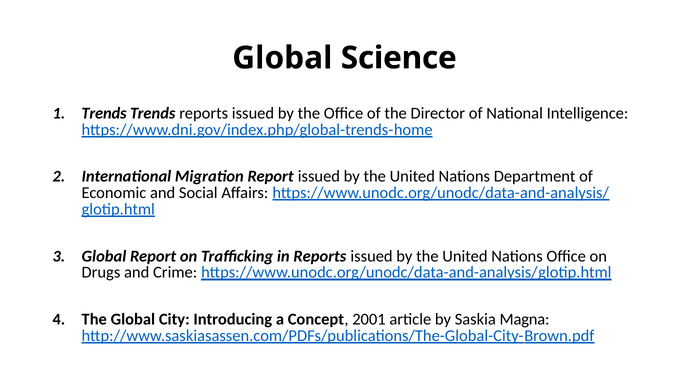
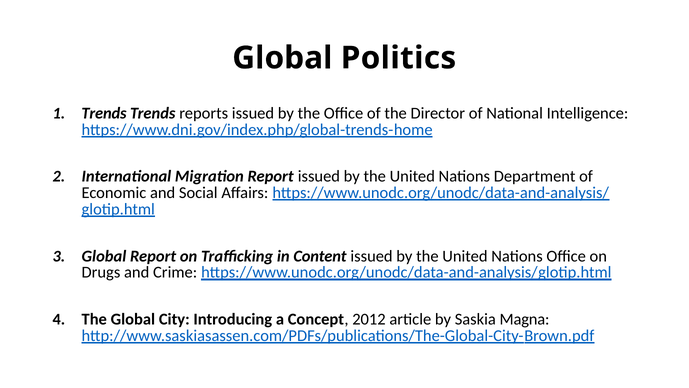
Science: Science -> Politics (398, 58)
in Reports: Reports -> Content (320, 256)
2001: 2001 -> 2012 (369, 319)
